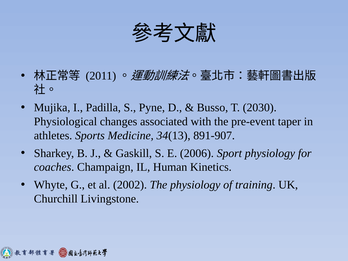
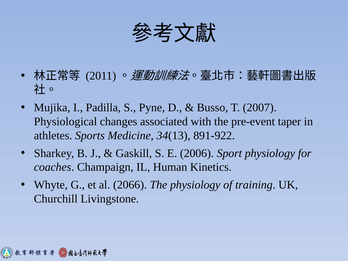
2030: 2030 -> 2007 (260, 108)
891-907: 891-907 -> 891-922 (214, 135)
2002: 2002 -> 2066 (130, 185)
